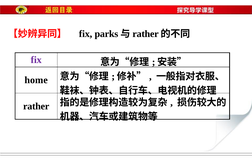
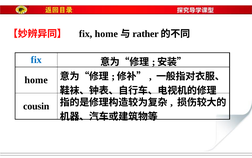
fix parks: parks -> home (106, 34)
fix colour: purple -> blue (36, 60)
rather: rather -> cousin (36, 106)
